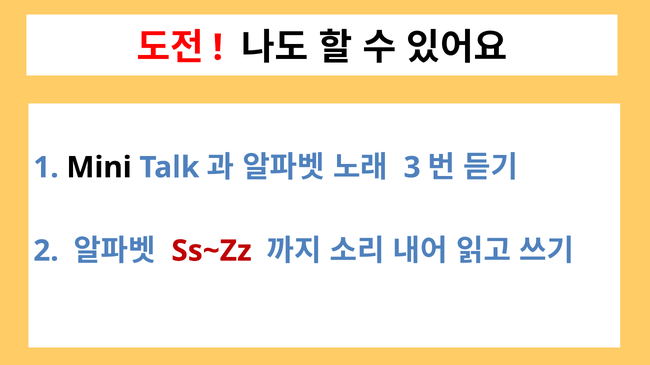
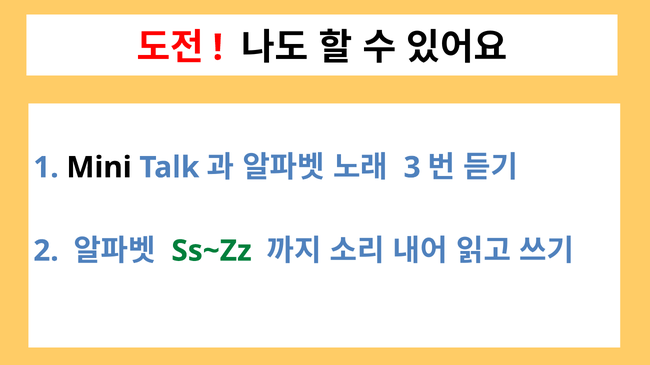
Ss~Zz colour: red -> green (212, 251)
